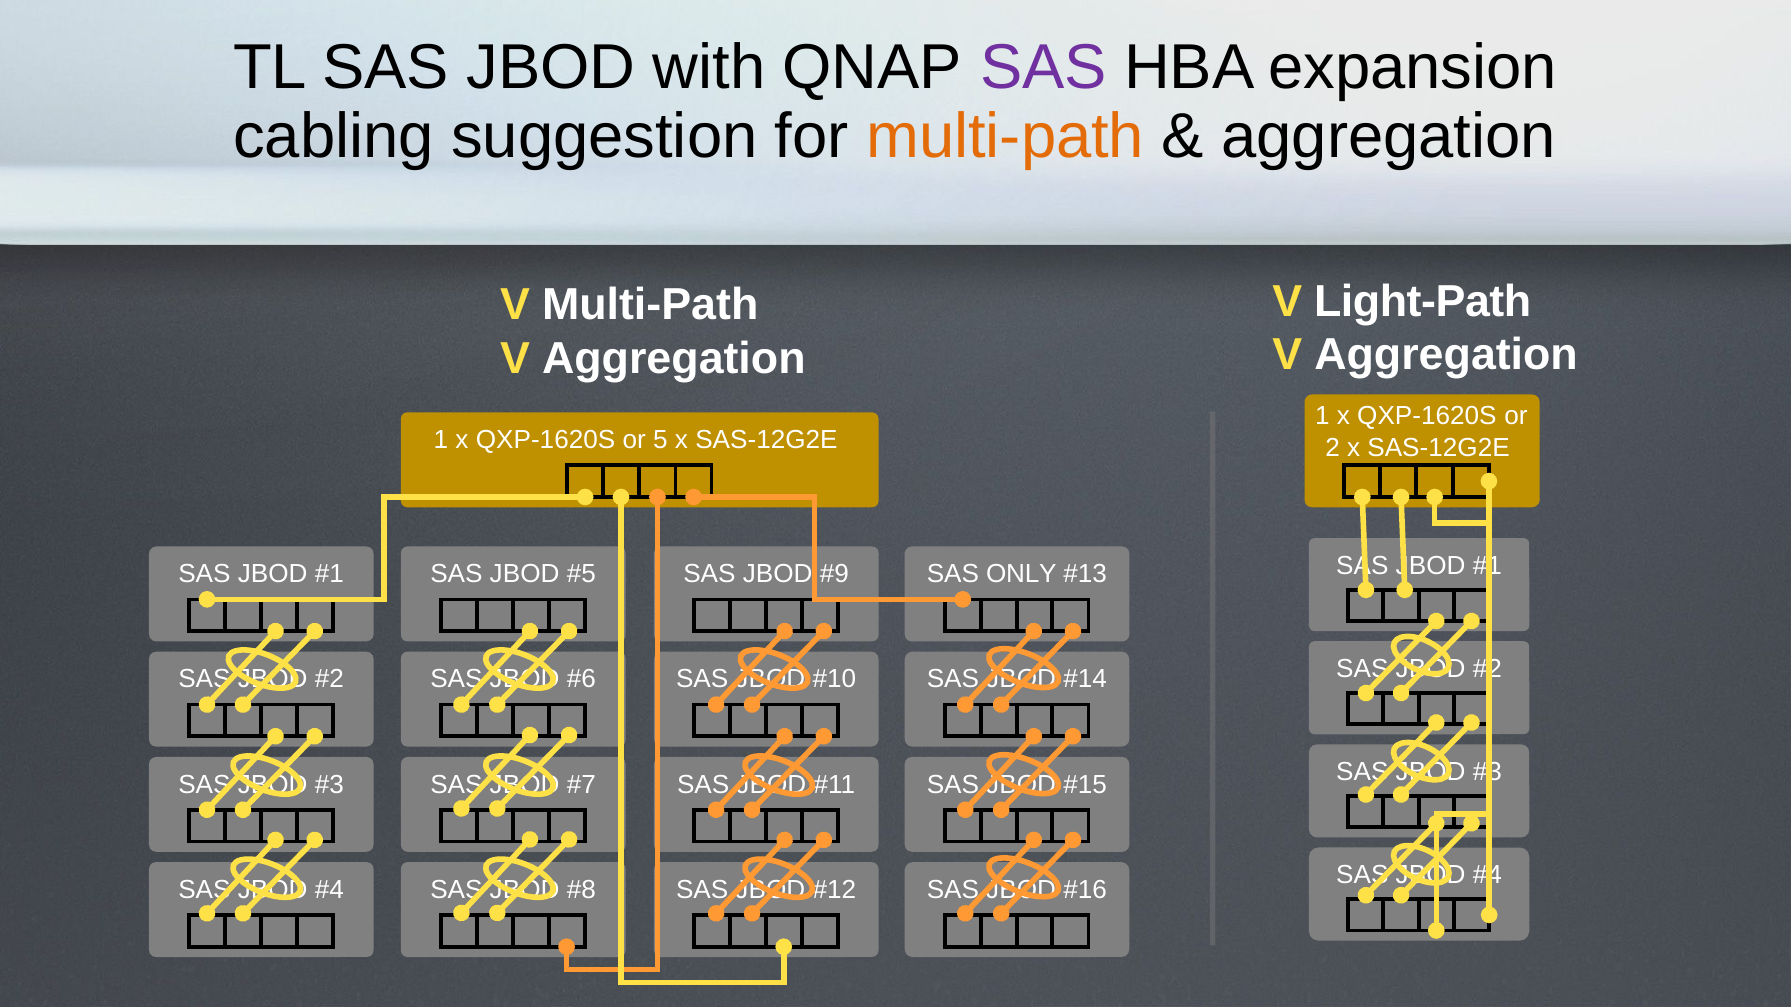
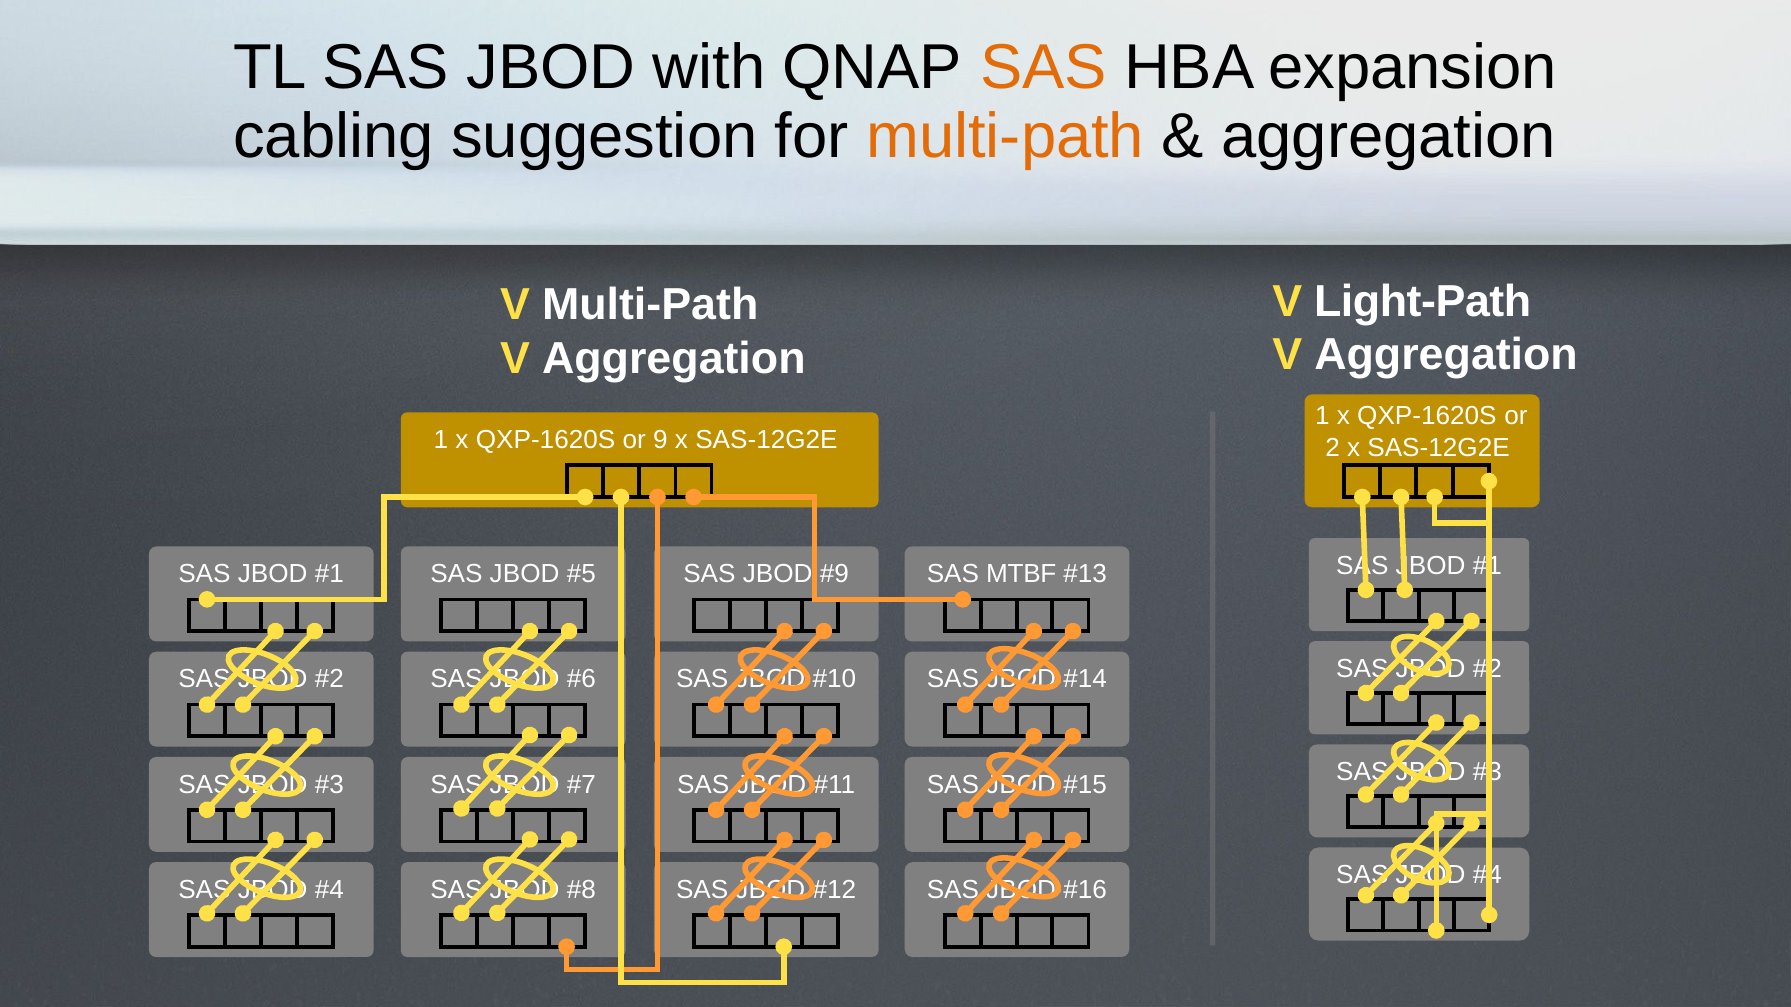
SAS colour: purple -> orange (1043, 68)
5: 5 -> 9 (660, 440)
ONLY: ONLY -> MTBF (1021, 574)
